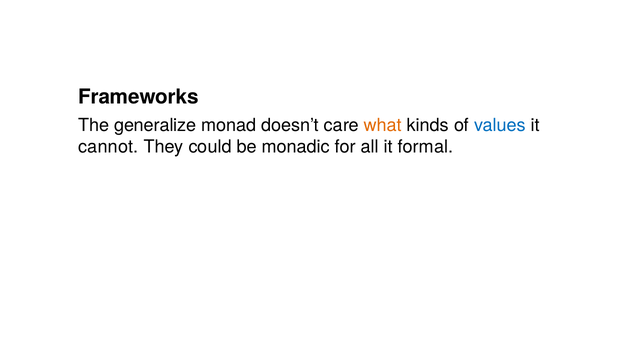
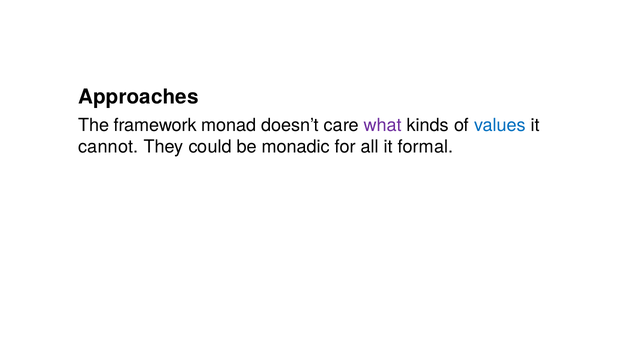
Frameworks: Frameworks -> Approaches (138, 97)
generalize: generalize -> framework (155, 125)
what colour: orange -> purple (383, 125)
